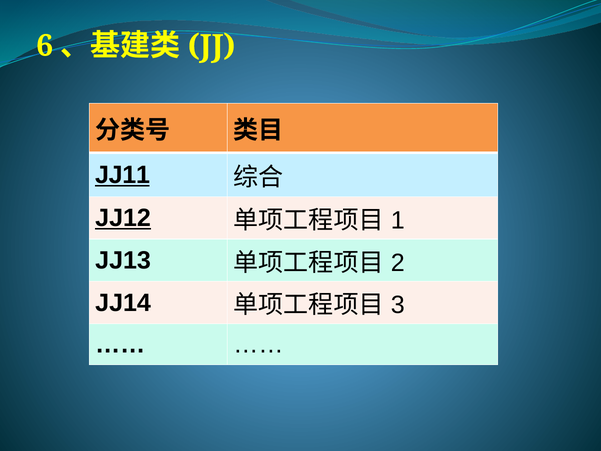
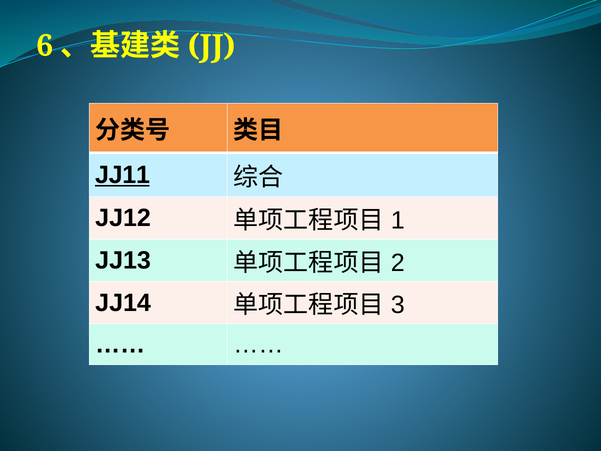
JJ12 underline: present -> none (123, 218)
